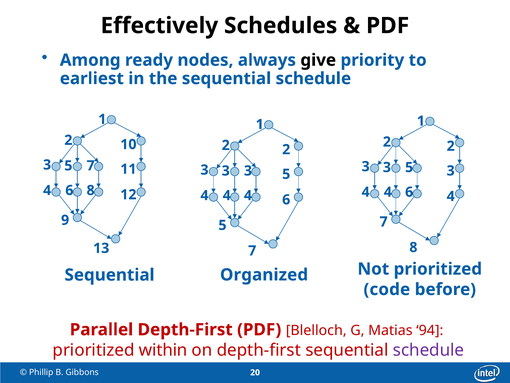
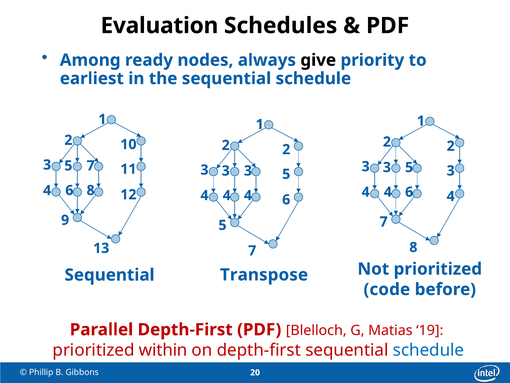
Effectively: Effectively -> Evaluation (159, 26)
Organized: Organized -> Transpose (264, 274)
94: 94 -> 19 (430, 330)
schedule colour: purple -> blue (429, 350)
